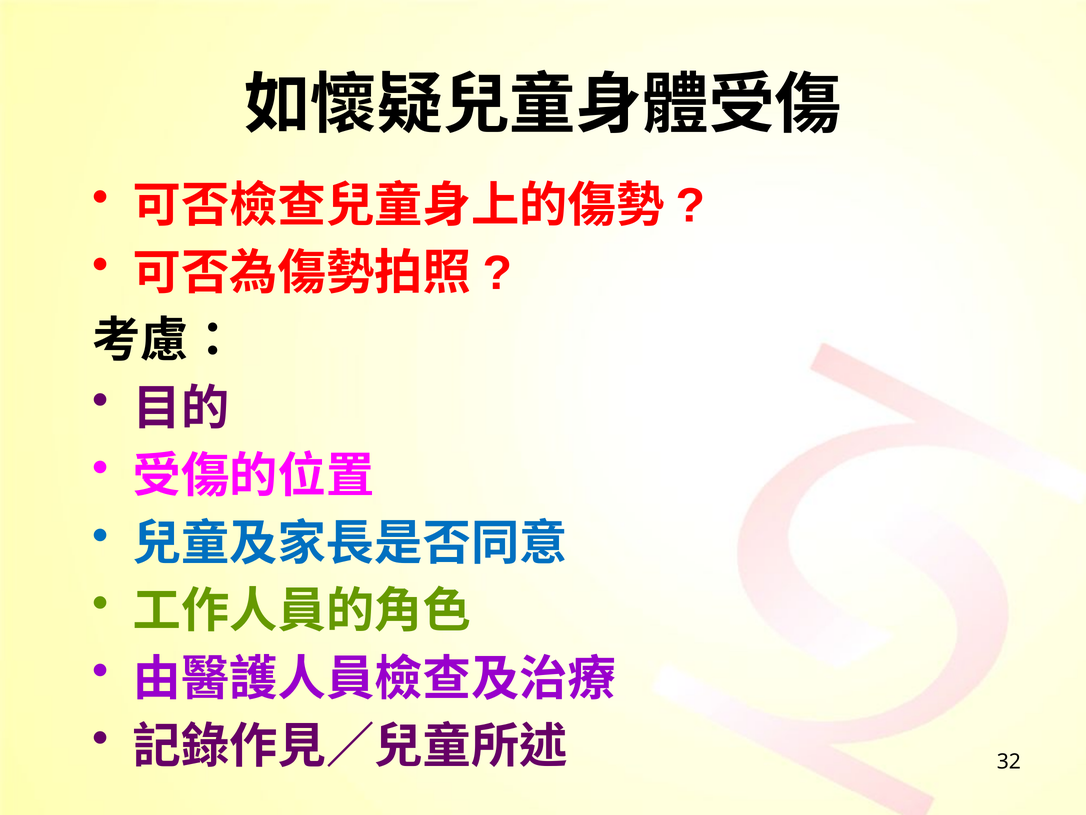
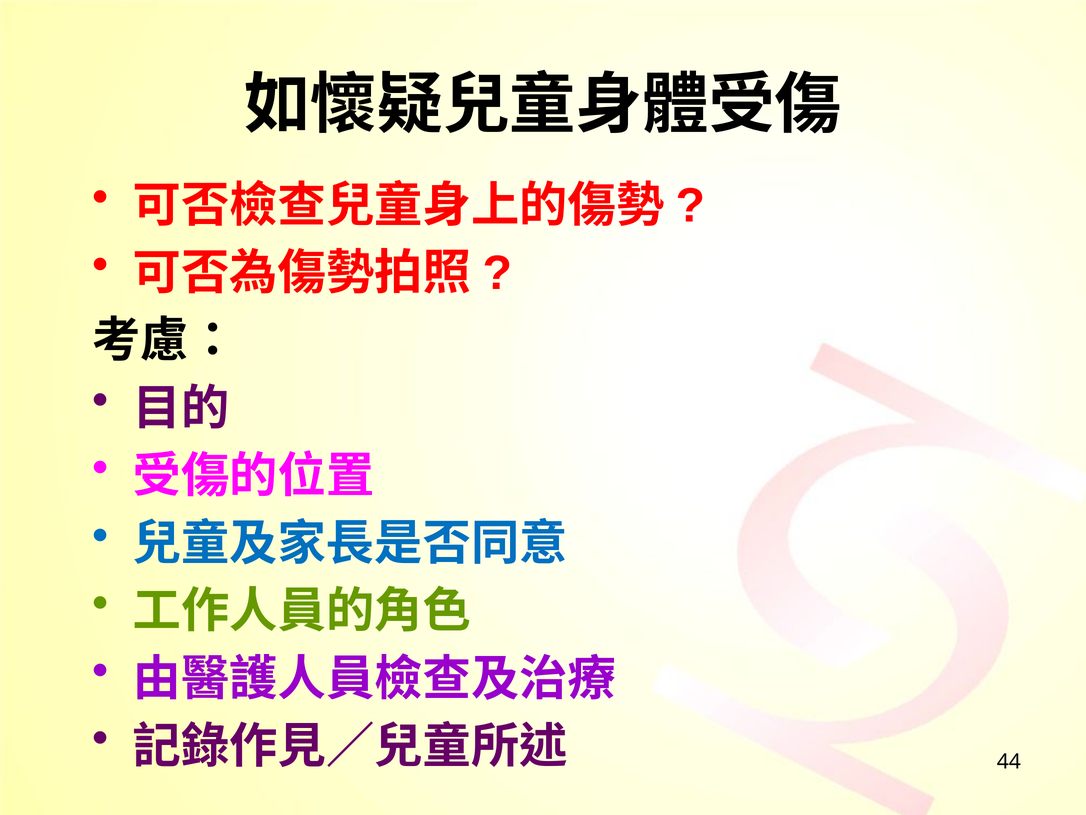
32: 32 -> 44 (1009, 761)
